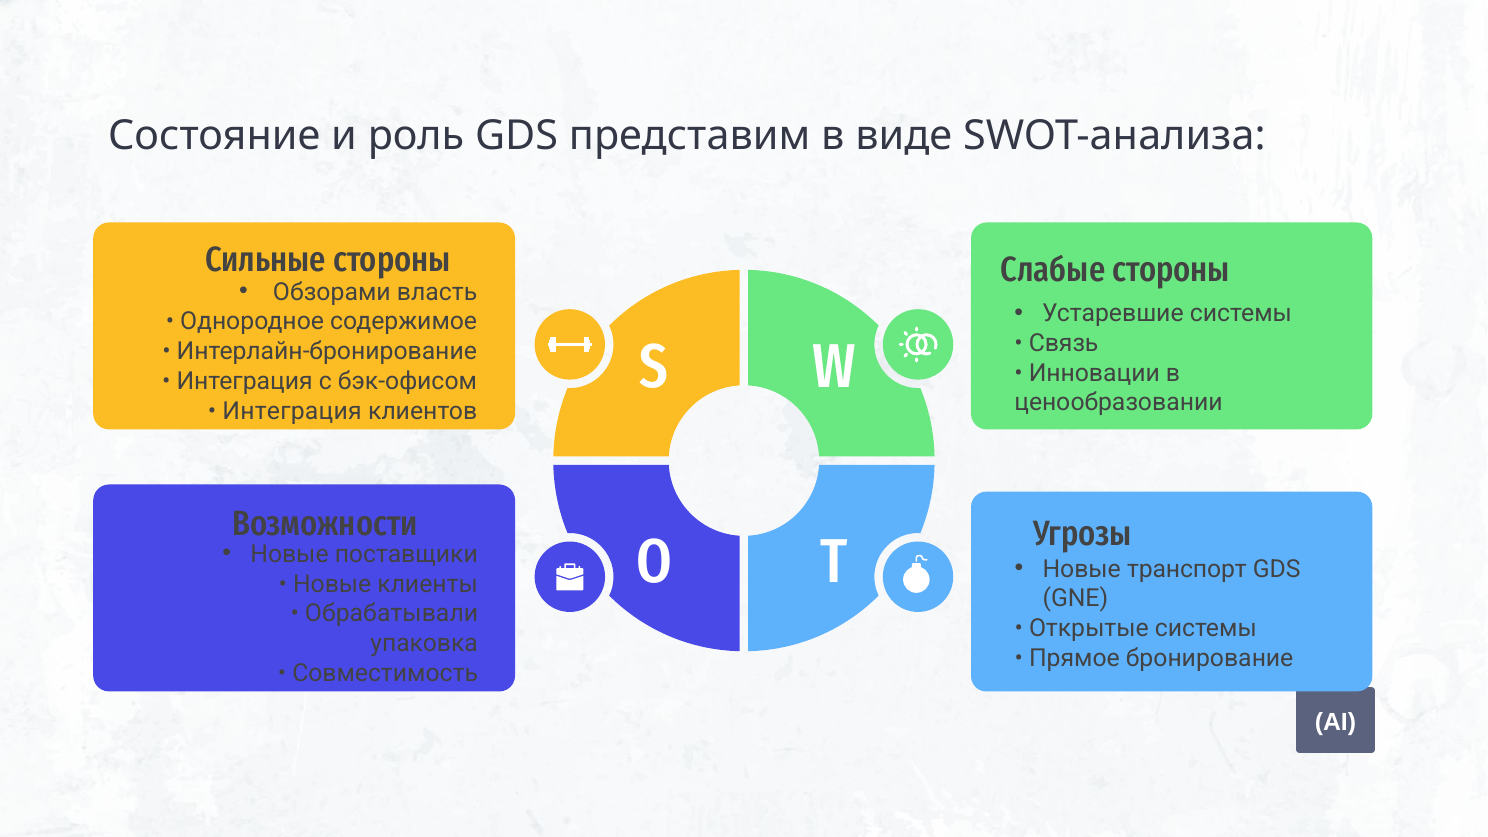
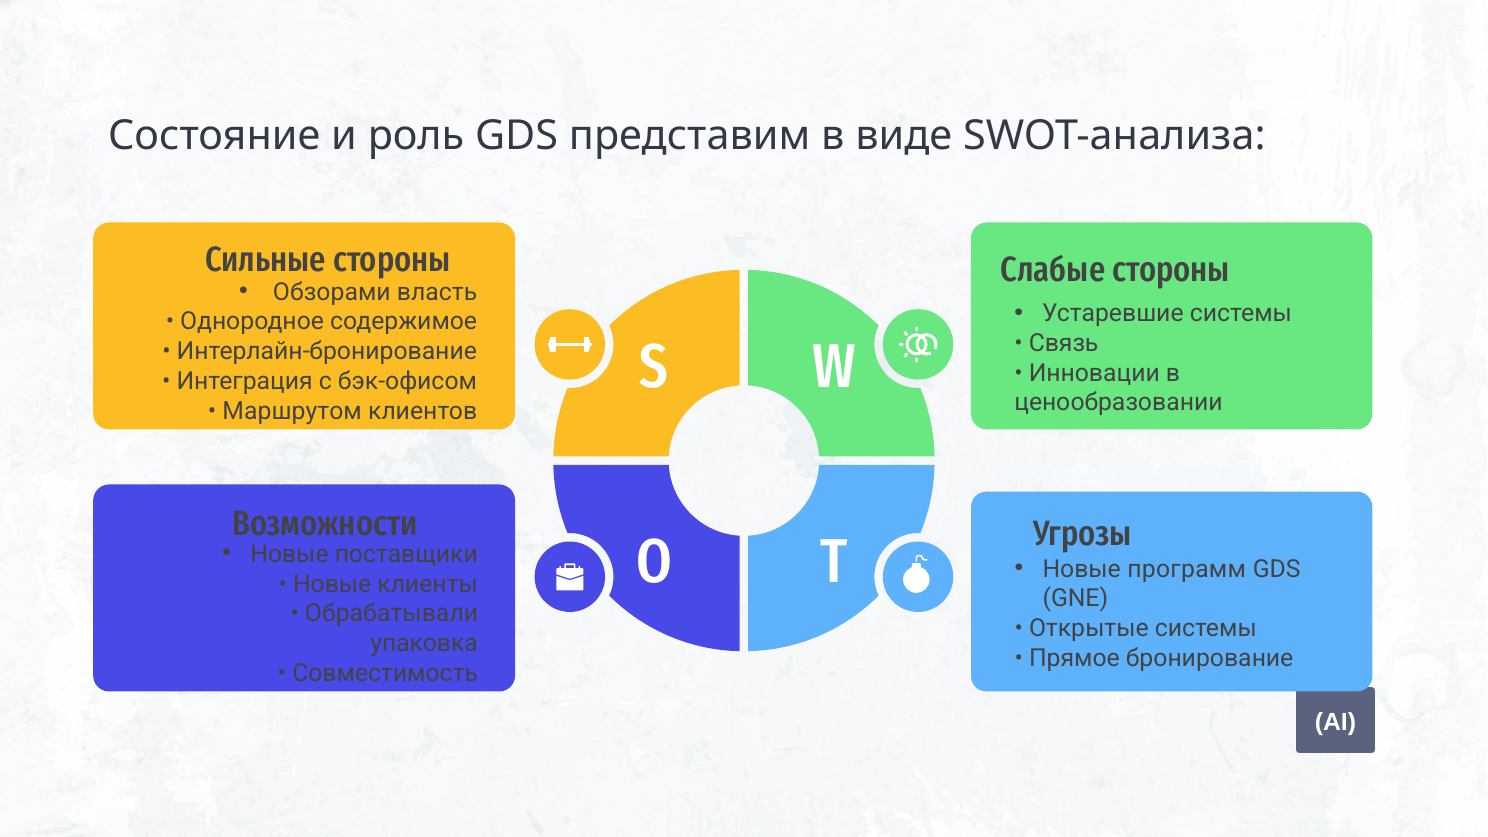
Интеграция: Интеграция -> Маршрутом (292, 411)
транспорт: транспорт -> программ (1187, 569)
